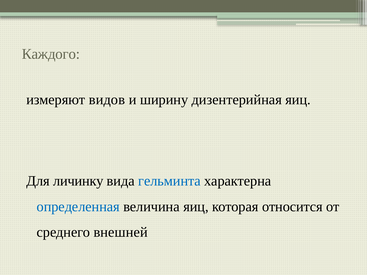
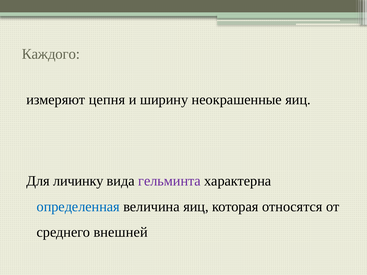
видов: видов -> цепня (107, 100)
дизентерийная: дизентерийная -> неокрашенные (237, 100)
гельминта colour: blue -> purple (169, 181)
относится: относится -> относятся (292, 207)
